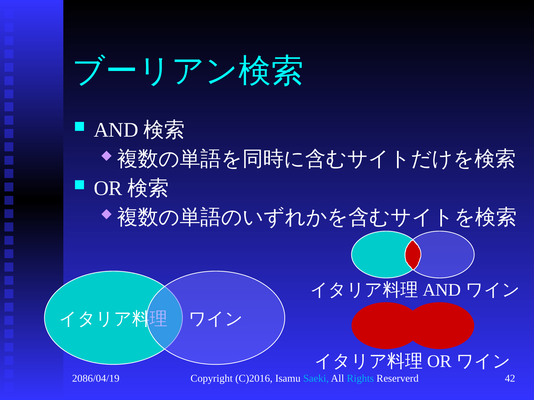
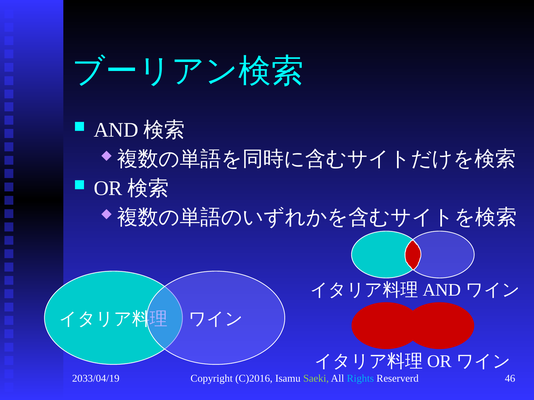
2086/04/19: 2086/04/19 -> 2033/04/19 (96, 379)
Saeki colour: light blue -> light green (316, 379)
42: 42 -> 46 (510, 379)
